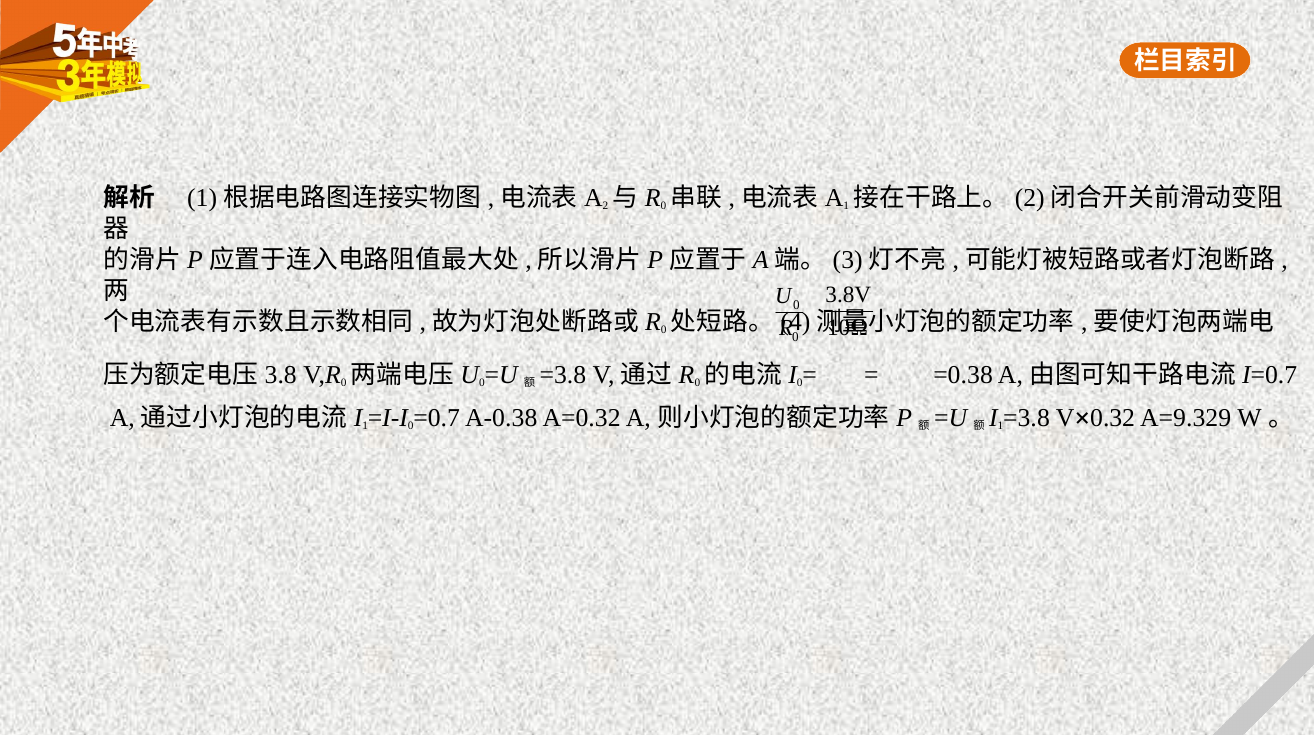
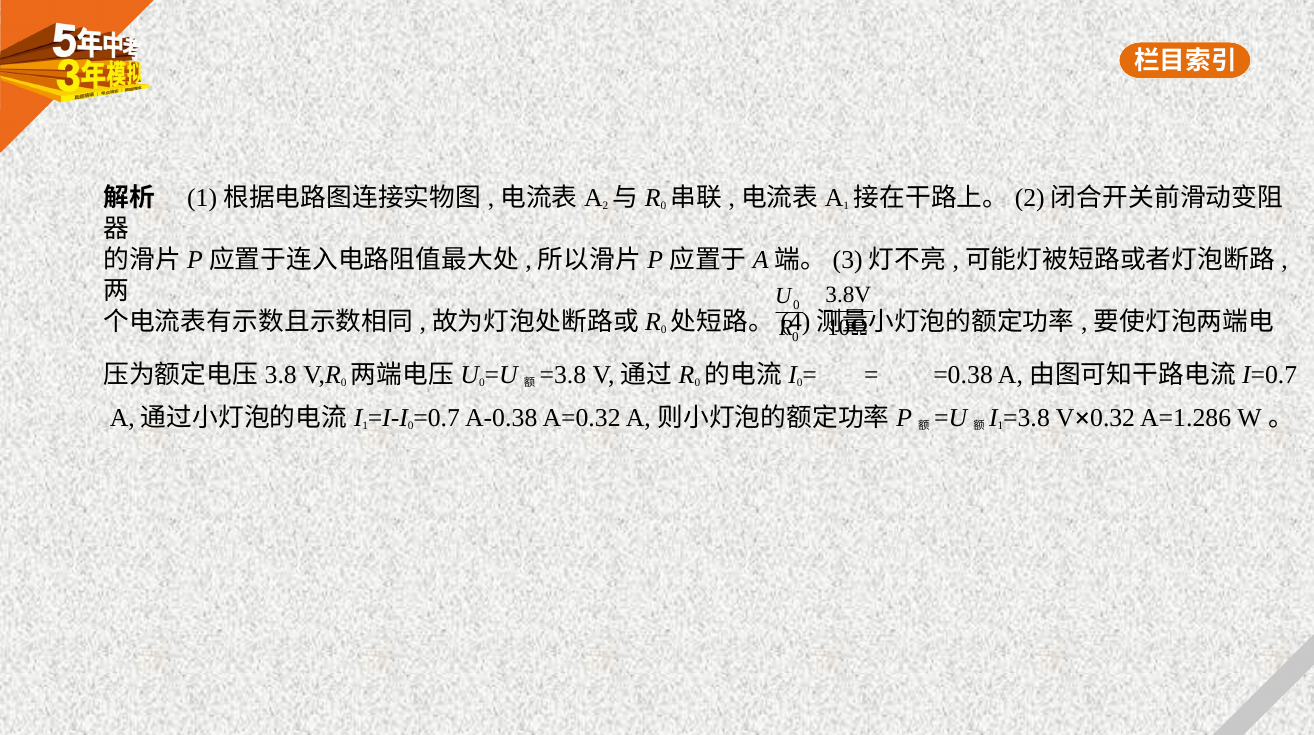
A=9.329: A=9.329 -> A=1.286 (1186, 418)
